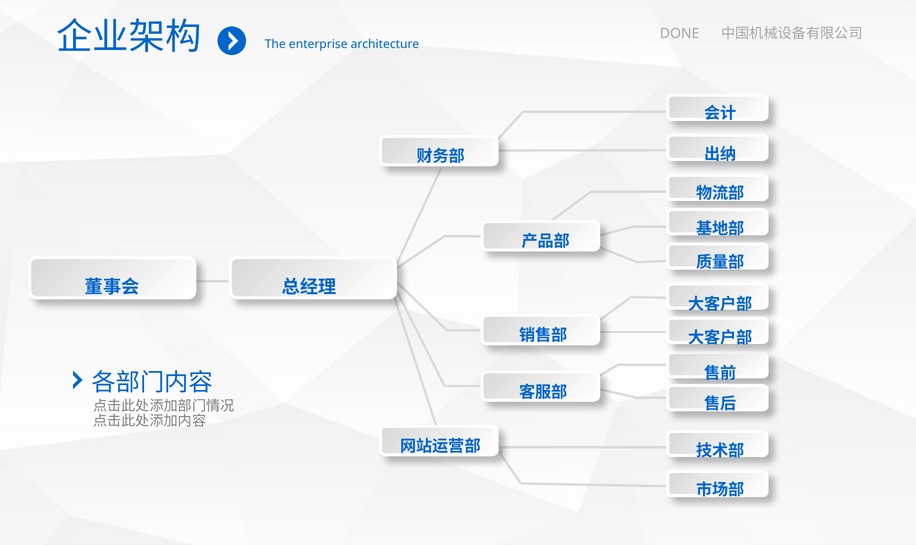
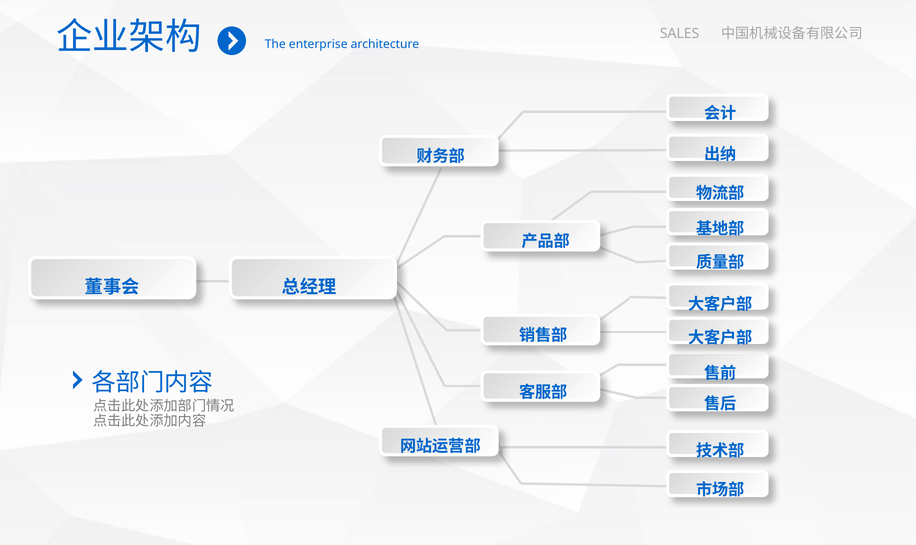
DONE: DONE -> SALES (680, 34)
